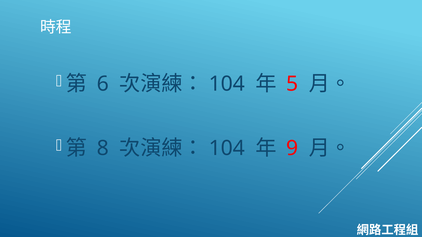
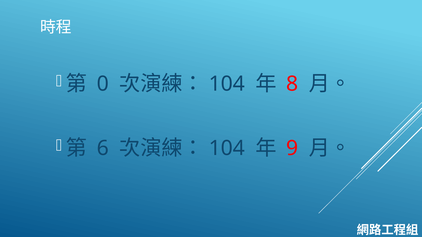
6: 6 -> 0 (103, 84)
5: 5 -> 8 (292, 84)
8: 8 -> 6 (103, 148)
